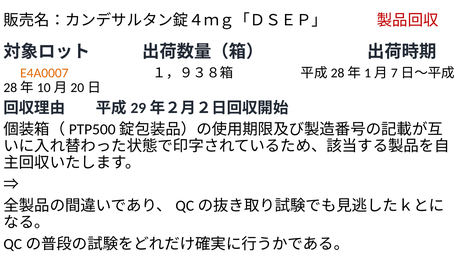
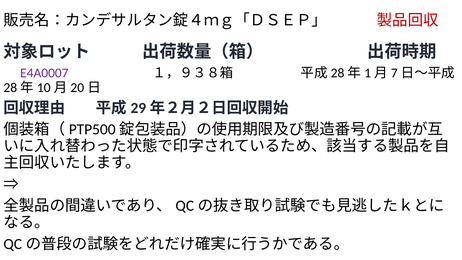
E4A0007 colour: orange -> purple (44, 73)
